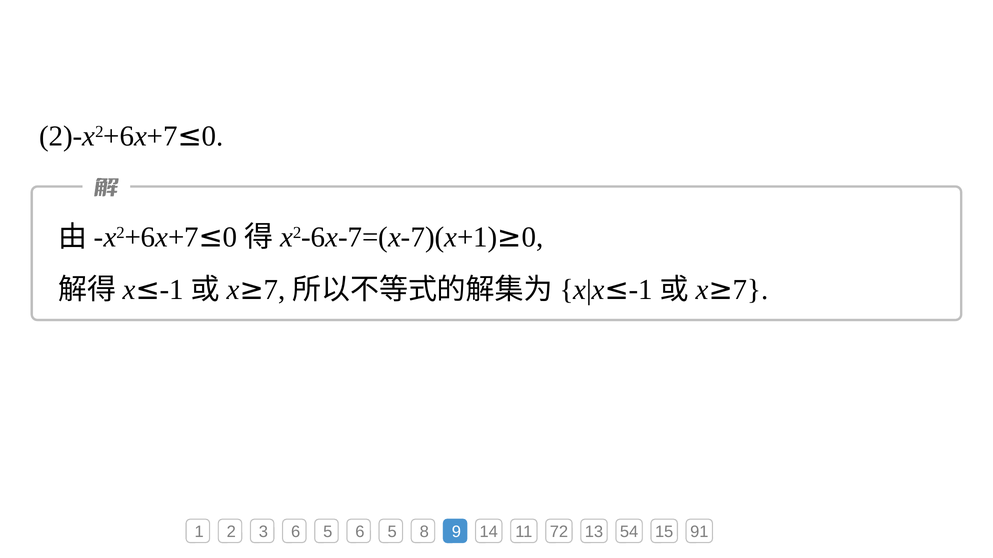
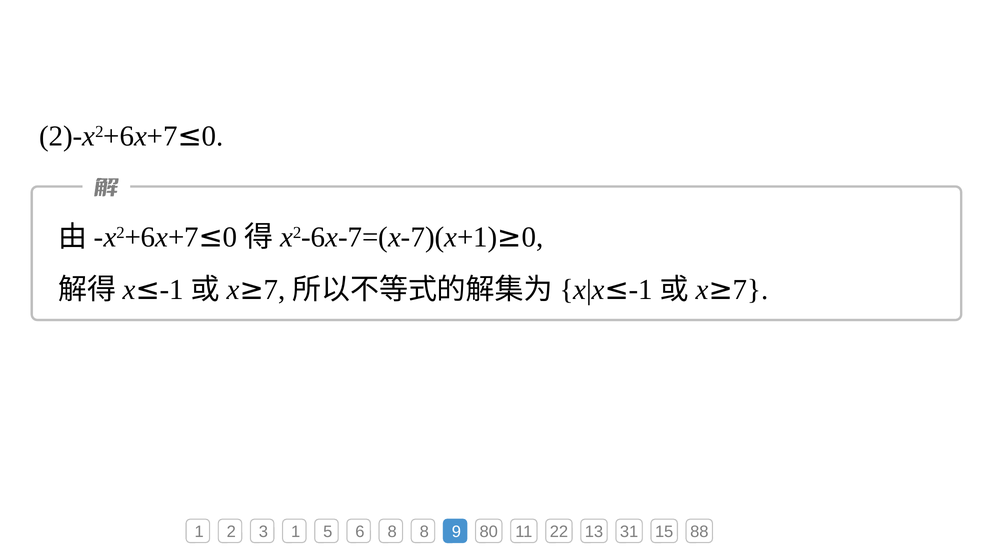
3 6: 6 -> 1 (296, 533)
5 6 5: 5 -> 8 (392, 533)
14: 14 -> 80 (489, 533)
72: 72 -> 22 (559, 533)
54: 54 -> 31 (629, 533)
91: 91 -> 88 (699, 533)
